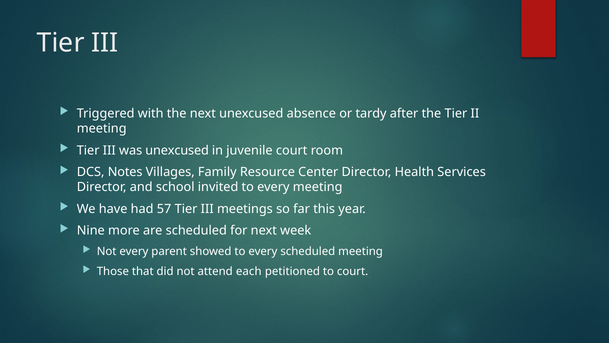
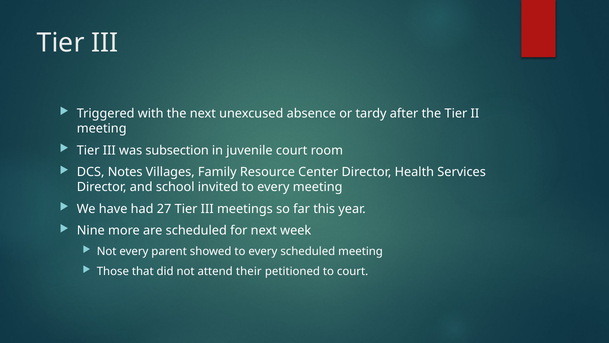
was unexcused: unexcused -> subsection (177, 150)
57: 57 -> 27 (164, 209)
each: each -> their (249, 271)
